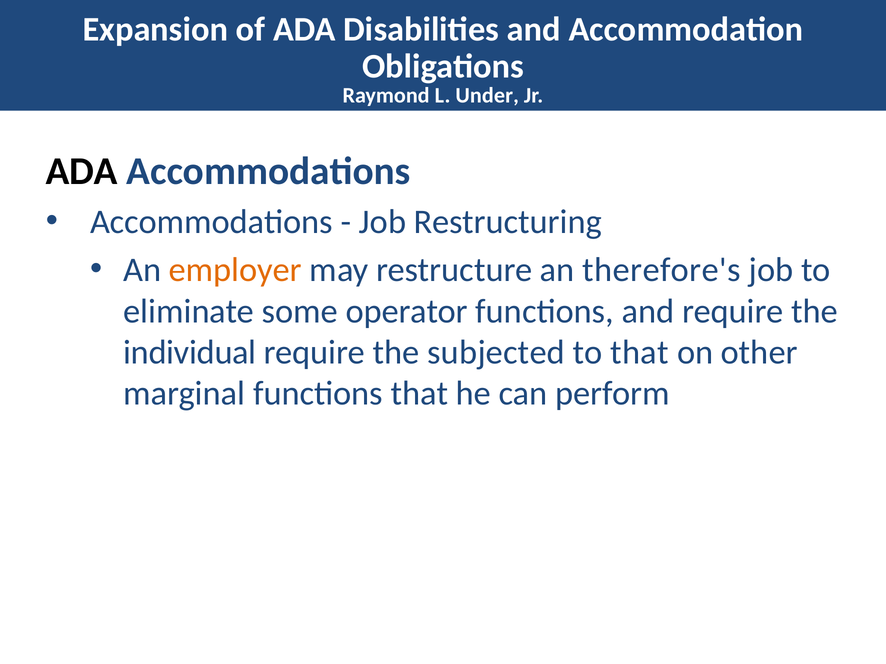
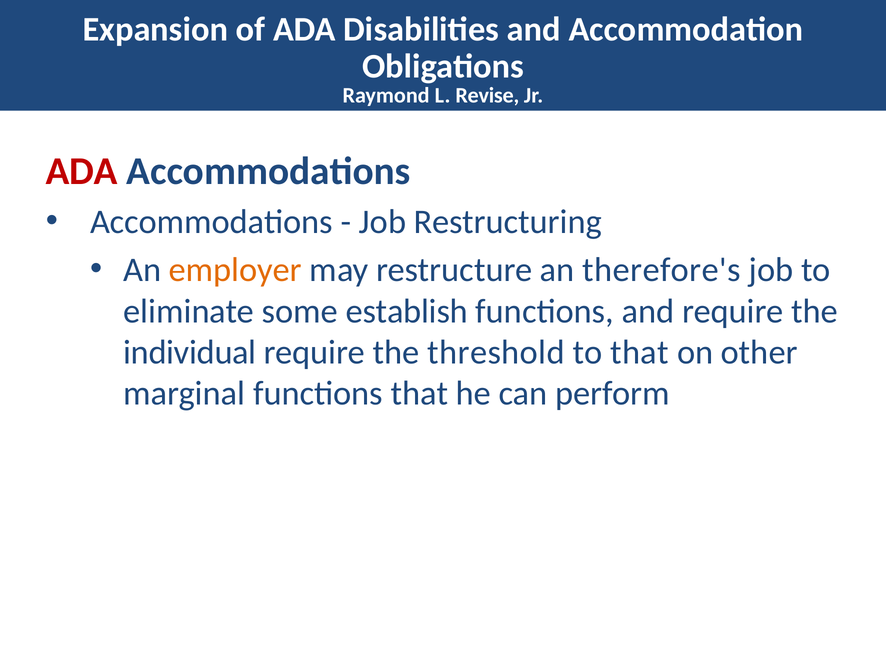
Under: Under -> Revise (487, 95)
ADA colour: black -> red (82, 171)
operator: operator -> establish (407, 311)
subjected: subjected -> threshold (496, 353)
